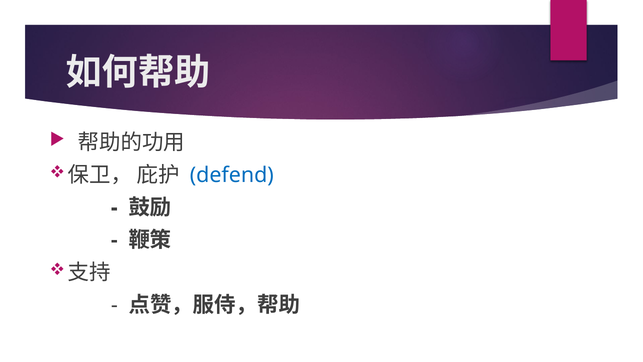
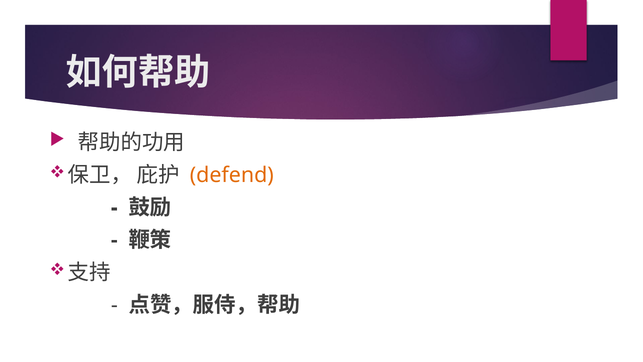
defend colour: blue -> orange (232, 175)
